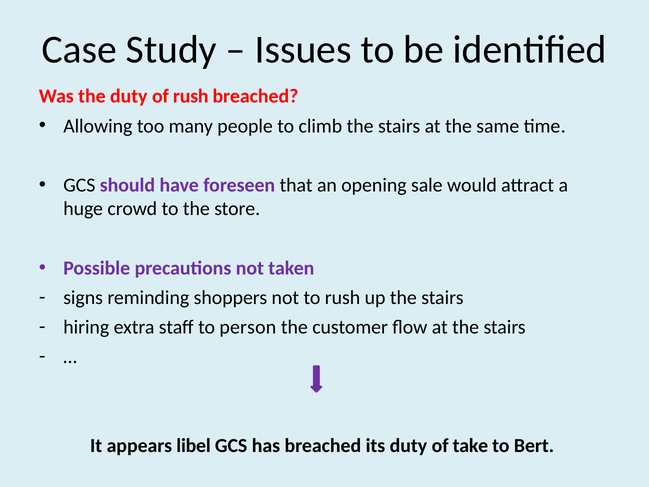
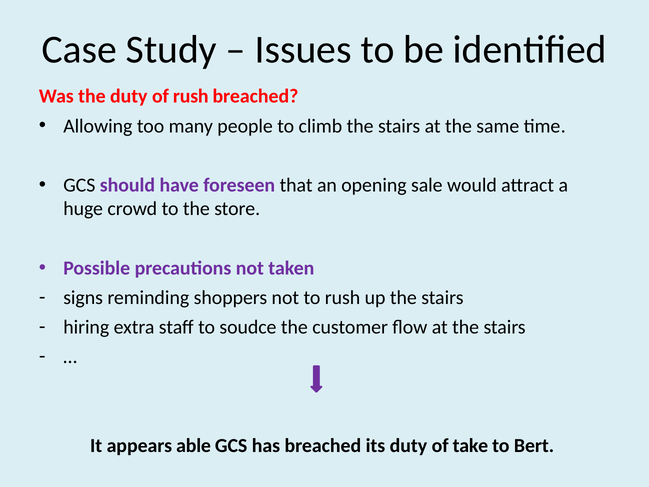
person: person -> soudce (248, 327)
libel: libel -> able (194, 445)
